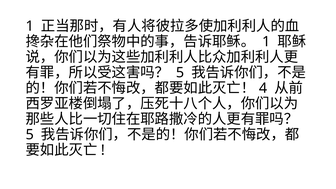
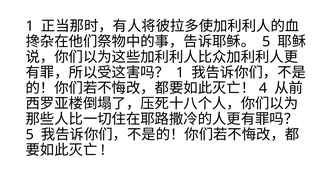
1: 1 -> 5 (266, 42)
5: 5 -> 1 (180, 73)
